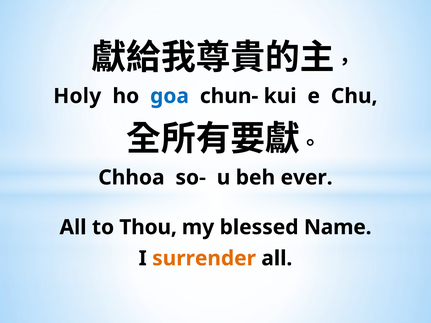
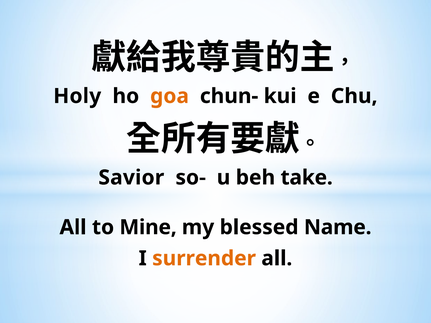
goa colour: blue -> orange (170, 96)
Chhoa: Chhoa -> Savior (131, 178)
ever: ever -> take (307, 178)
Thou: Thou -> Mine (148, 227)
